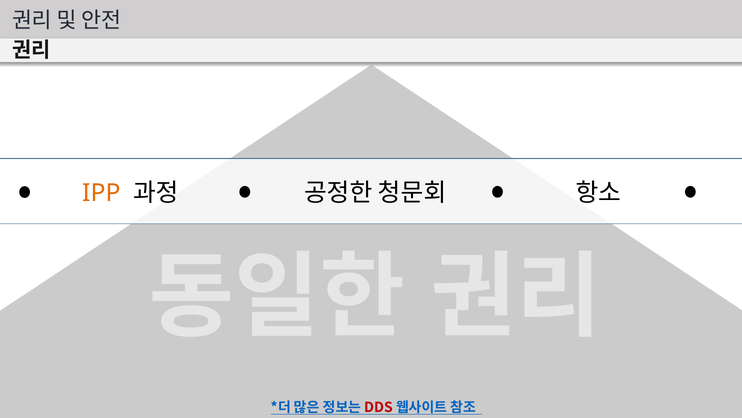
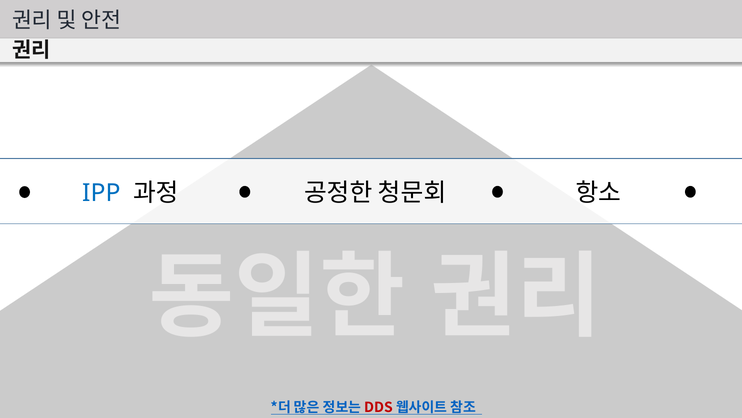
IPP colour: orange -> blue (101, 193)
